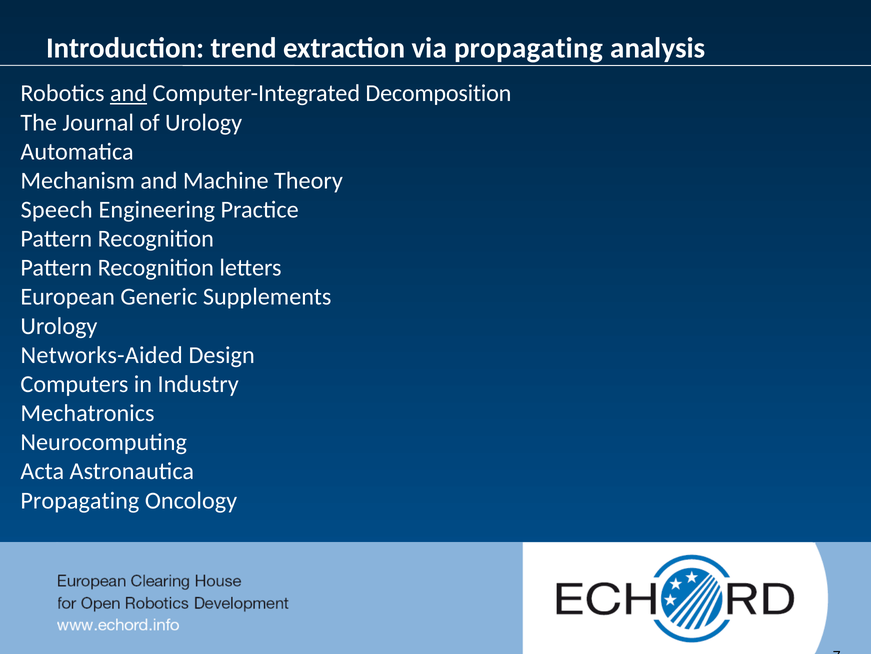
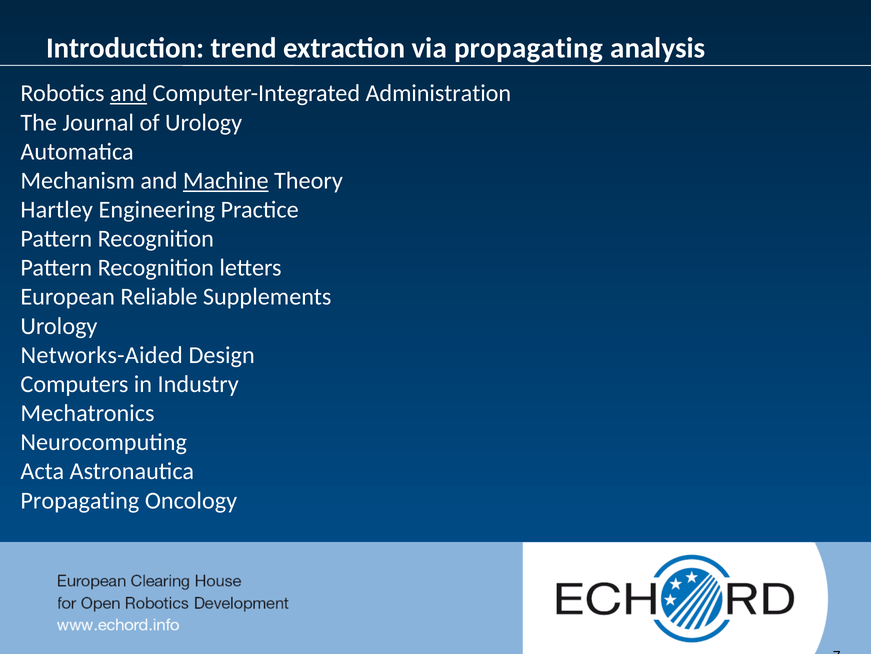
Decomposition: Decomposition -> Administration (438, 93)
Machine underline: none -> present (226, 180)
Speech: Speech -> Hartley (57, 210)
Generic: Generic -> Reliable (159, 297)
